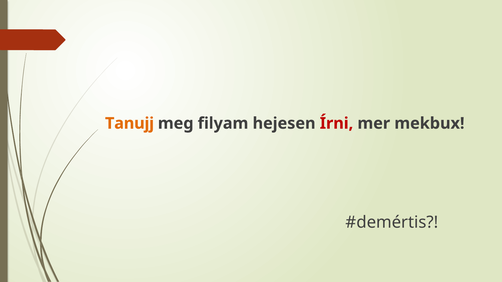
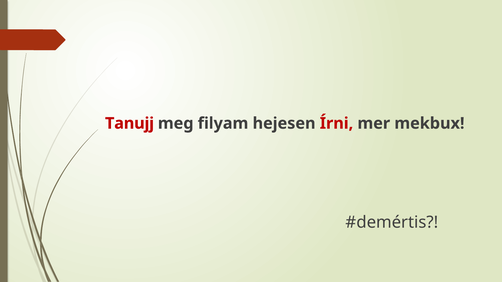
Tanujj colour: orange -> red (130, 124)
